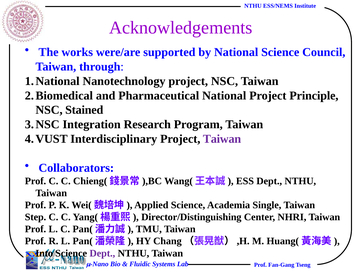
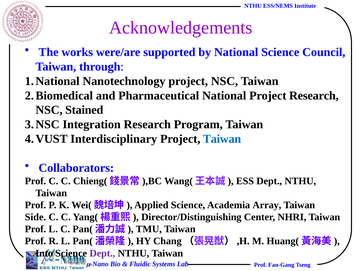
Project Principle: Principle -> Research (314, 95)
Taiwan colour: purple -> blue (222, 139)
Single: Single -> Array (267, 205)
Step: Step -> Side (35, 217)
